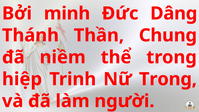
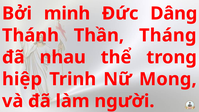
Chung: Chung -> Tháng (168, 35)
niềm: niềm -> nhau (63, 57)
Nữ Trong: Trong -> Mong (168, 79)
